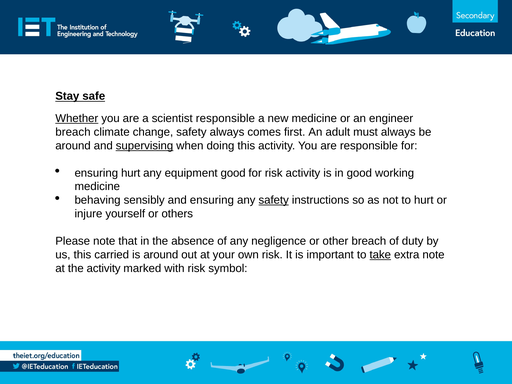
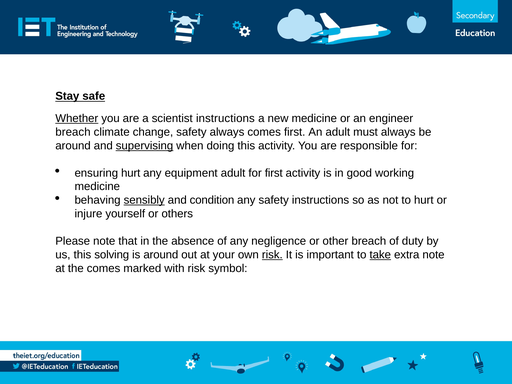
scientist responsible: responsible -> instructions (225, 118)
equipment good: good -> adult (233, 173)
for risk: risk -> first (274, 173)
sensibly underline: none -> present (144, 200)
and ensuring: ensuring -> condition (212, 200)
safety underline: present -> none (274, 200)
carried: carried -> solving (112, 255)
risk underline: none -> present (272, 255)
the activity: activity -> comes (104, 268)
